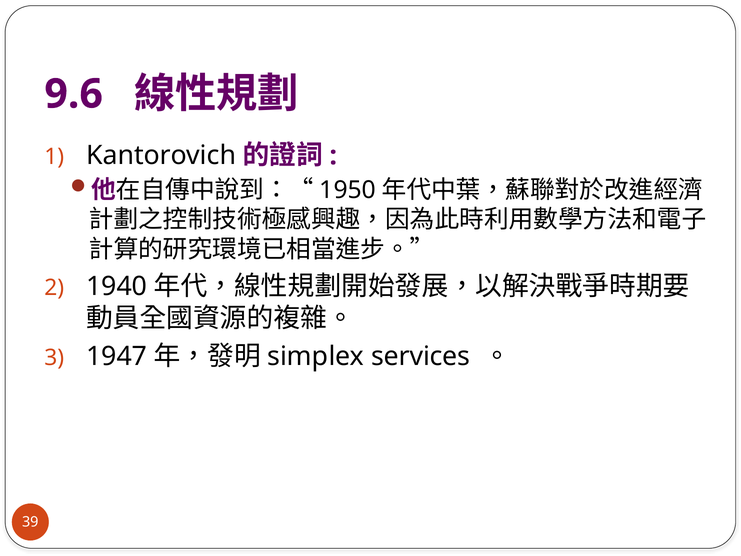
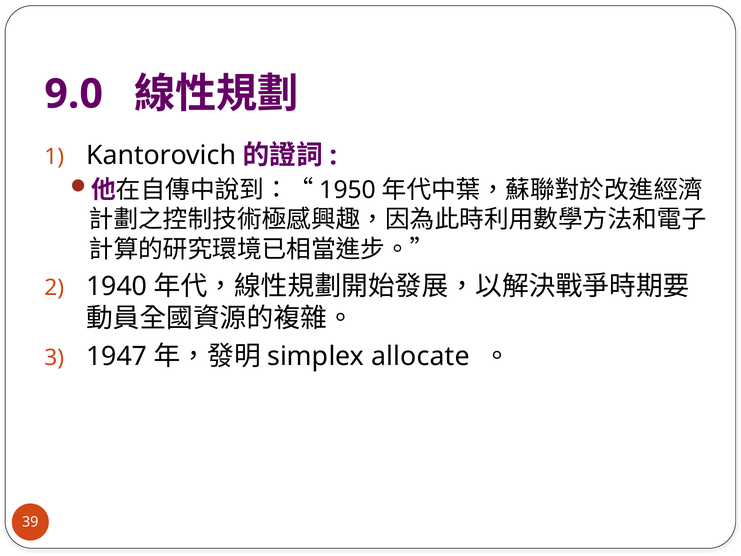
9.6: 9.6 -> 9.0 (74, 94)
services: services -> allocate (420, 356)
